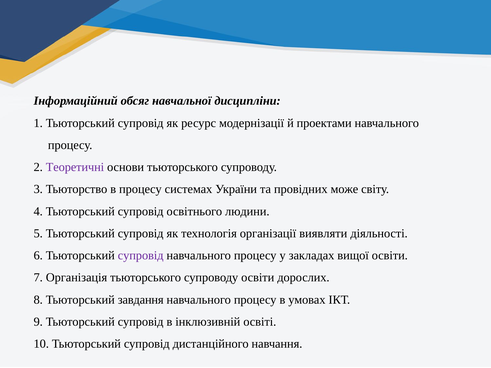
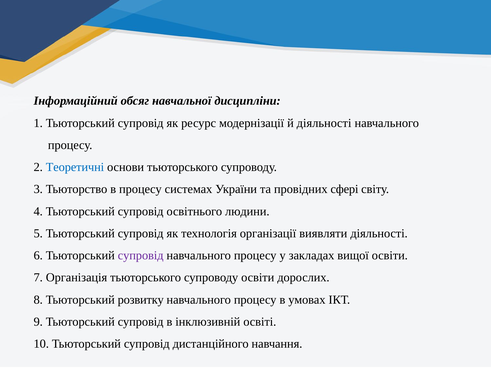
й проектами: проектами -> діяльності (324, 123)
Теоретичні colour: purple -> blue (75, 167)
може: може -> сфері (344, 189)
завдання: завдання -> розвитку (141, 300)
